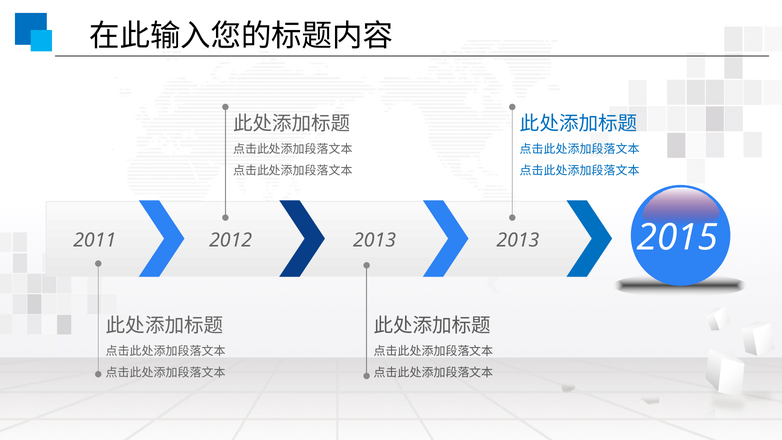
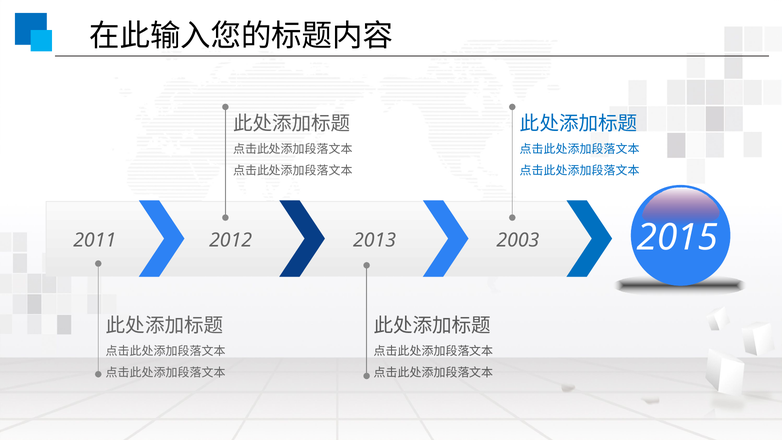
2013 2013: 2013 -> 2003 (518, 240)
